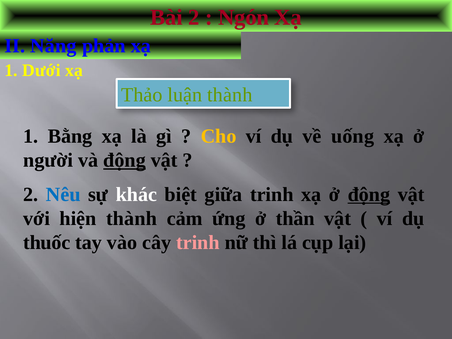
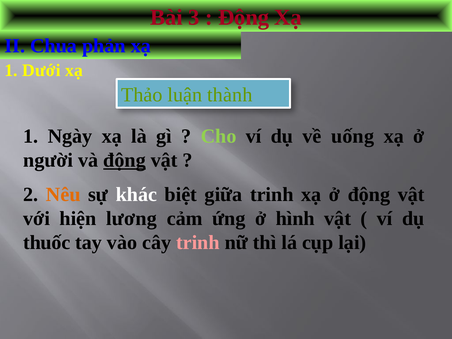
Bài 2: 2 -> 3 (194, 17)
Ngón: Ngón -> Động (244, 17)
Năng: Năng -> Chua (54, 46)
Bằng: Bằng -> Ngày (70, 136)
Cho colour: yellow -> light green (219, 136)
Nêu colour: blue -> orange (63, 194)
động underline: present -> none (369, 194)
hiện thành: thành -> lương (131, 219)
thần: thần -> hình (295, 219)
